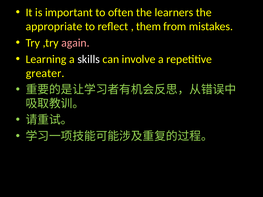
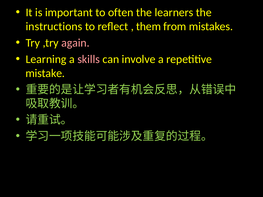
appropriate: appropriate -> instructions (54, 27)
skills colour: white -> pink (89, 59)
greater: greater -> mistake (45, 73)
